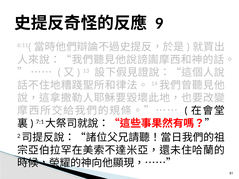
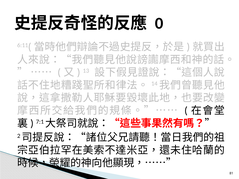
9: 9 -> 0 (159, 23)
